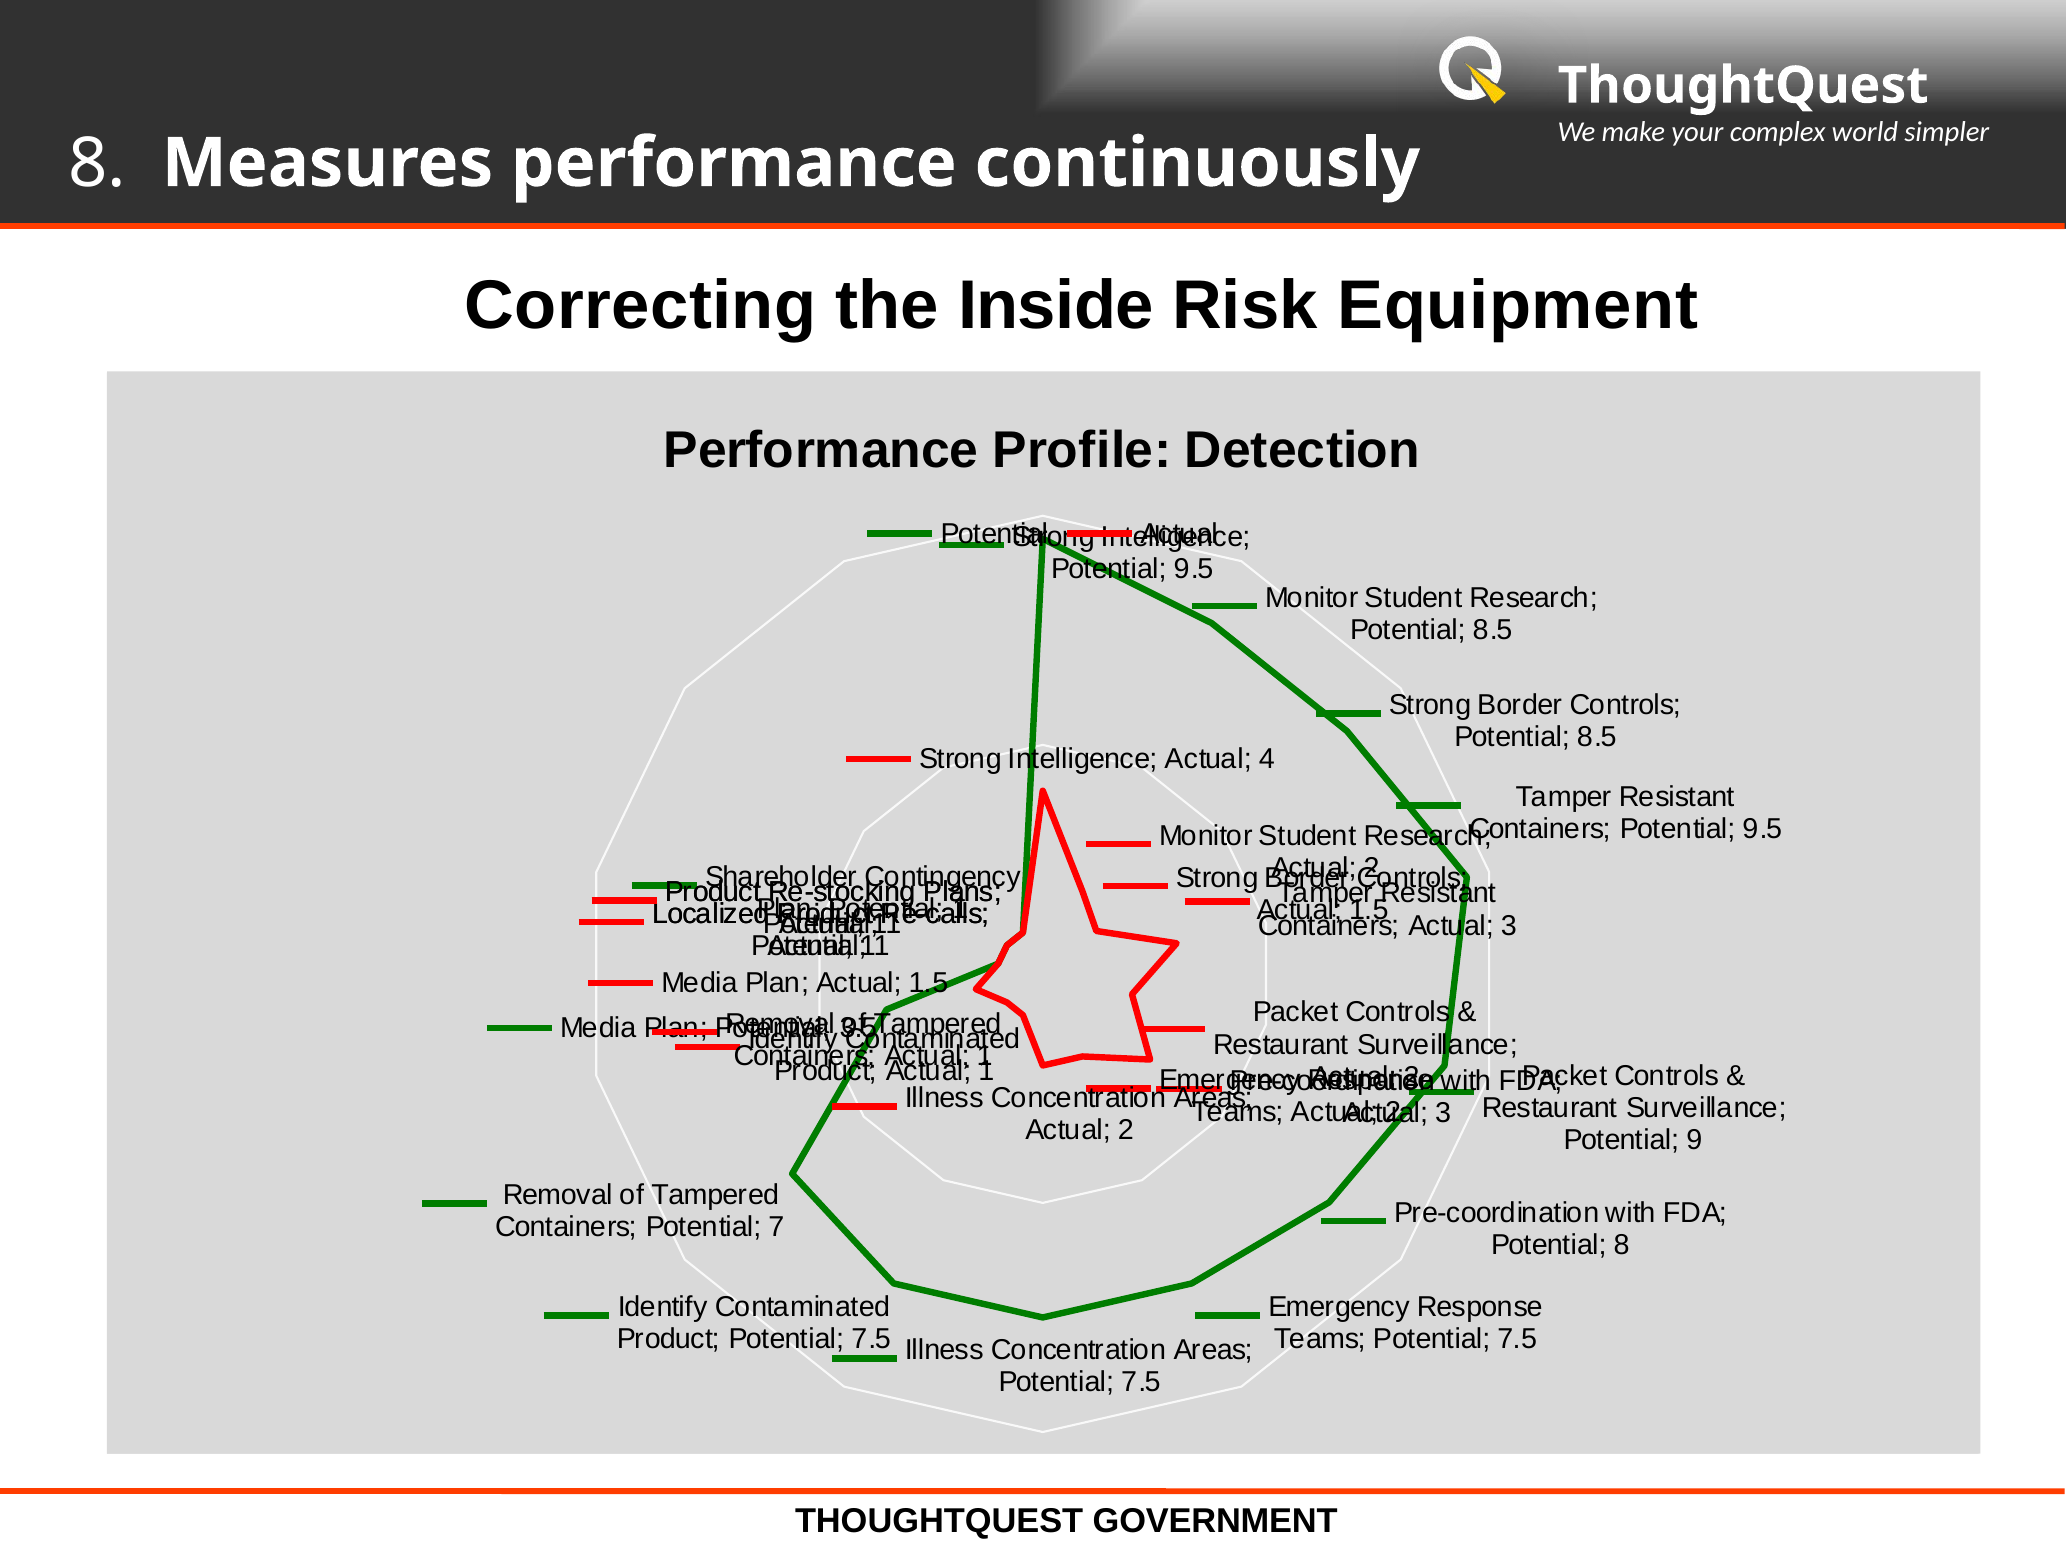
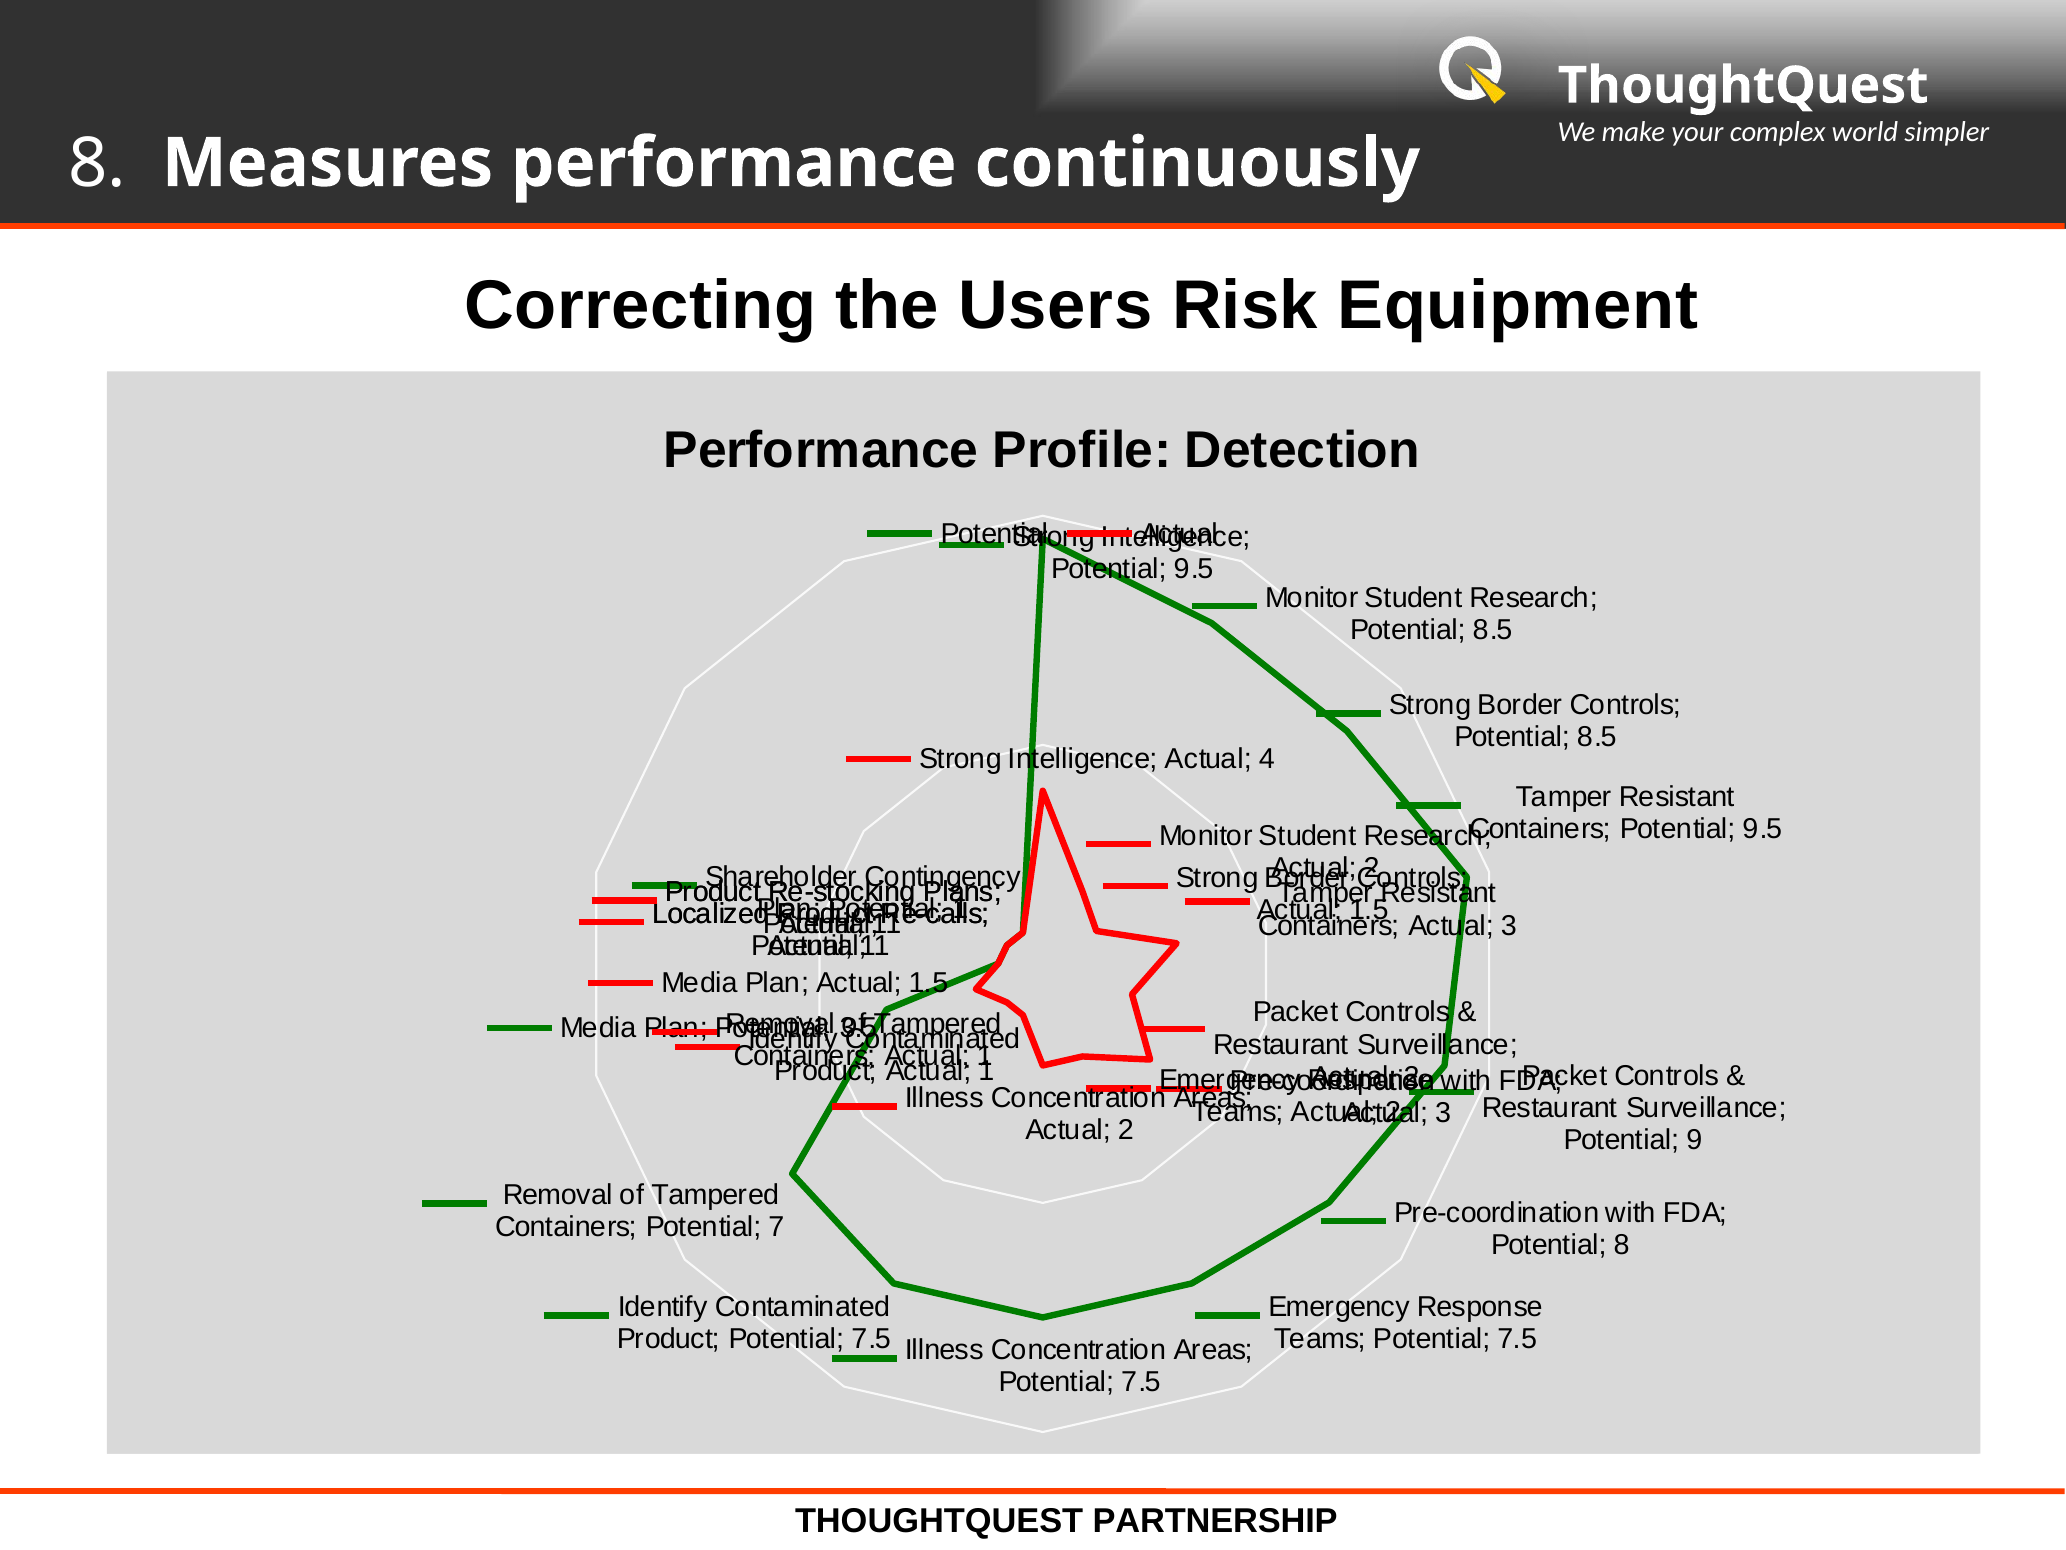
Inside: Inside -> Users (1055, 306)
GOVERNMENT: GOVERNMENT -> PARTNERSHIP (1215, 1521)
